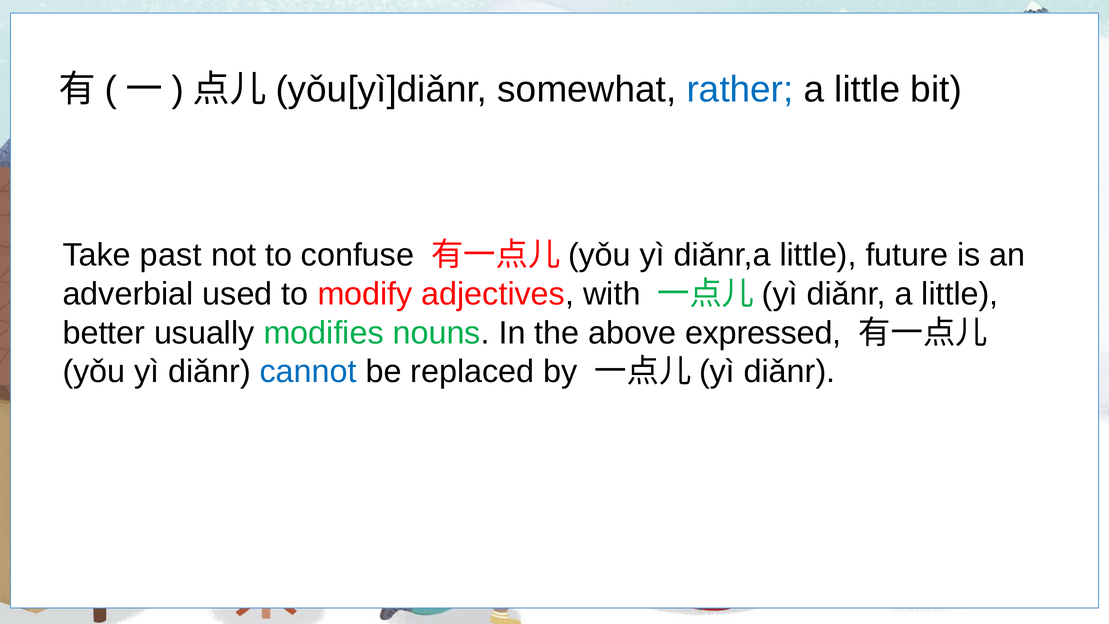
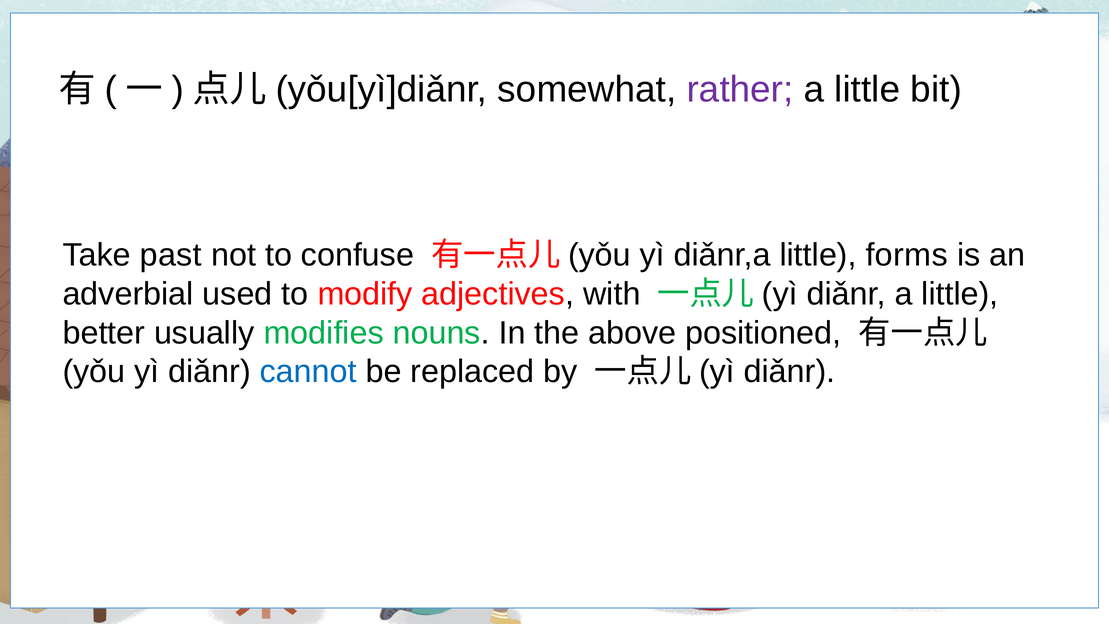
rather colour: blue -> purple (740, 89)
future: future -> forms (907, 255)
expressed: expressed -> positioned (763, 333)
